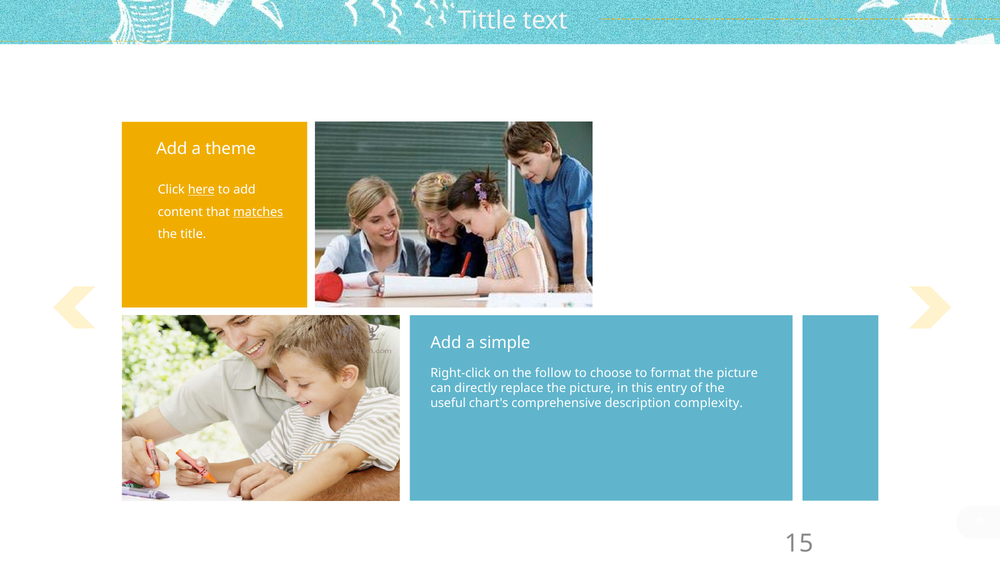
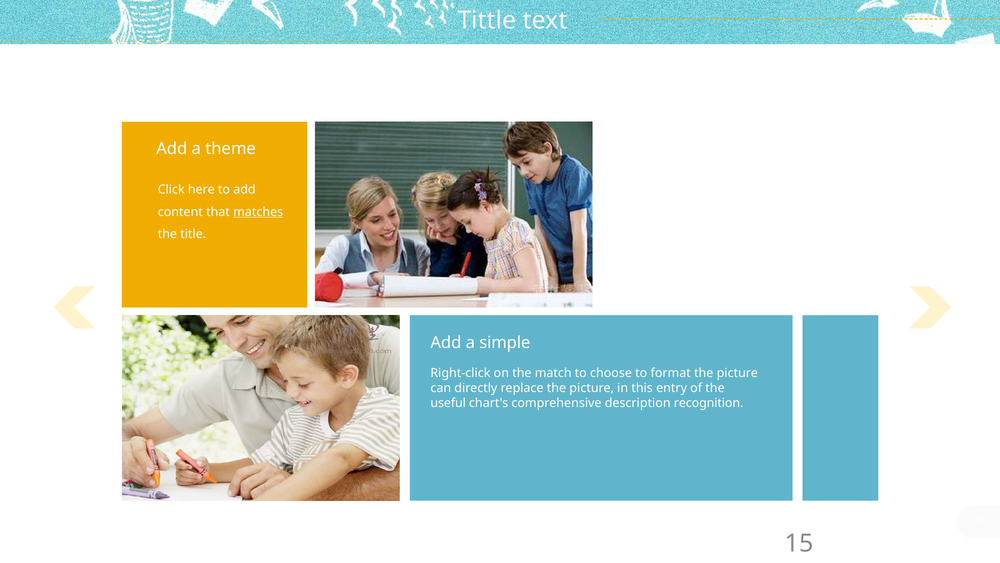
here underline: present -> none (201, 190)
follow: follow -> match (553, 373)
complexity: complexity -> recognition (709, 403)
